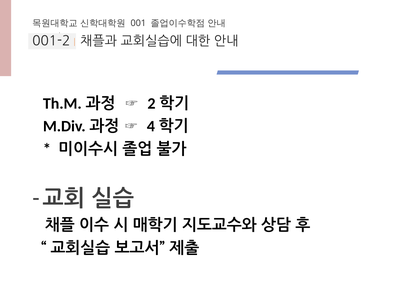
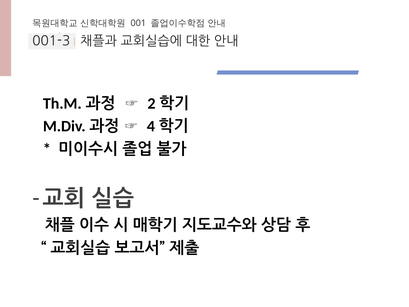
001-2: 001-2 -> 001-3 (51, 41)
